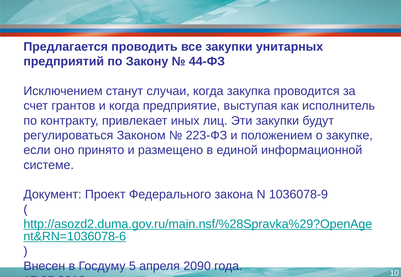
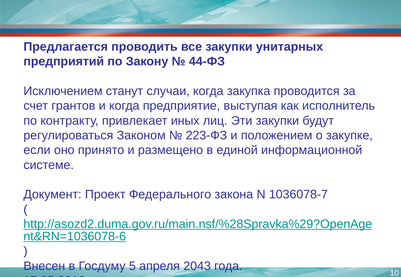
1036078-9: 1036078-9 -> 1036078-7 (298, 195)
2090: 2090 -> 2043 (197, 267)
